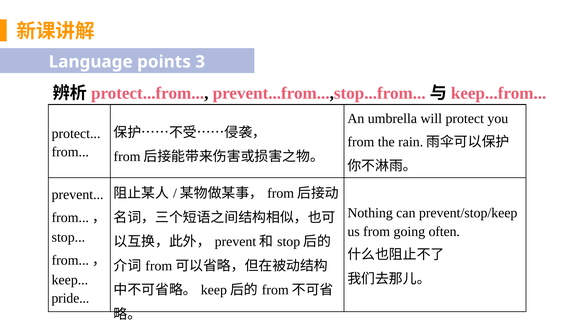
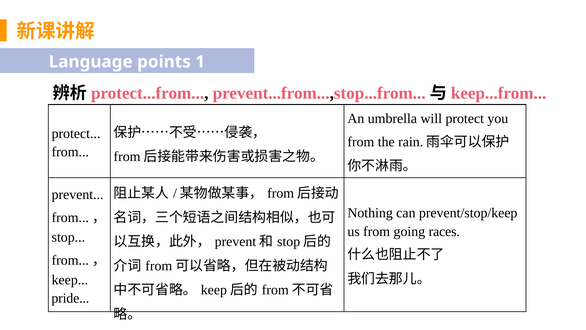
3: 3 -> 1 (200, 62)
often: often -> races (444, 231)
